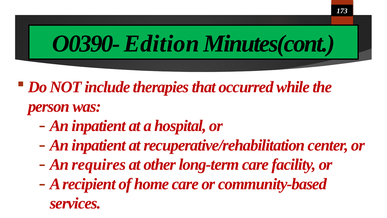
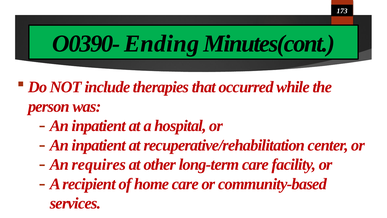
Edition: Edition -> Ending (162, 44)
